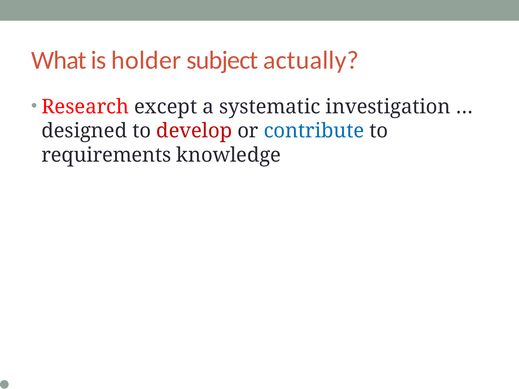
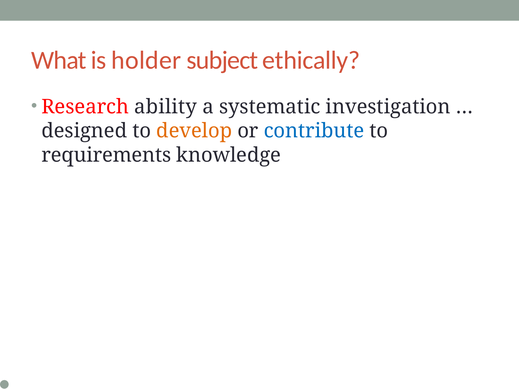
actually: actually -> ethically (311, 60)
except: except -> ability (166, 107)
develop colour: red -> orange (194, 131)
